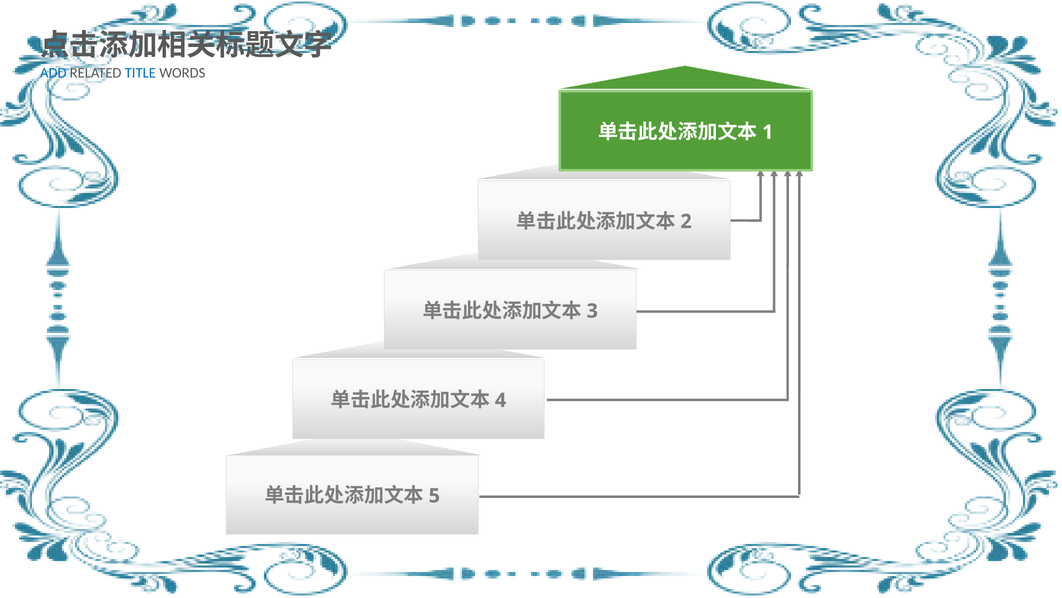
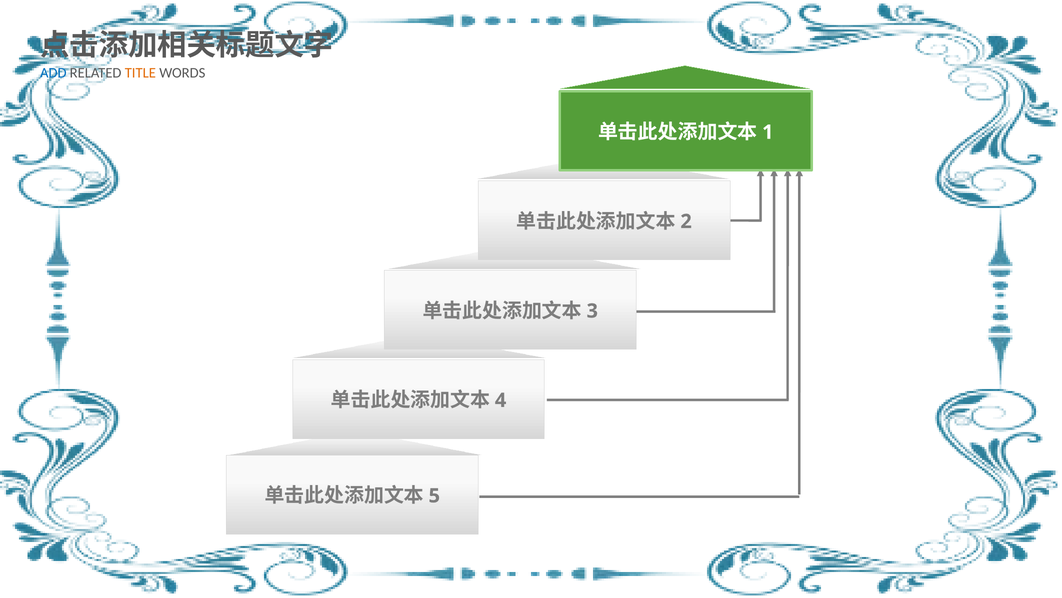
TITLE colour: blue -> orange (140, 73)
